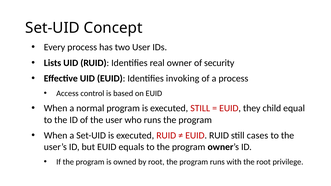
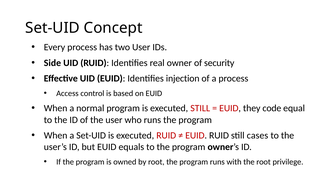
Lists: Lists -> Side (52, 63)
invoking: invoking -> injection (183, 79)
child: child -> code (272, 108)
